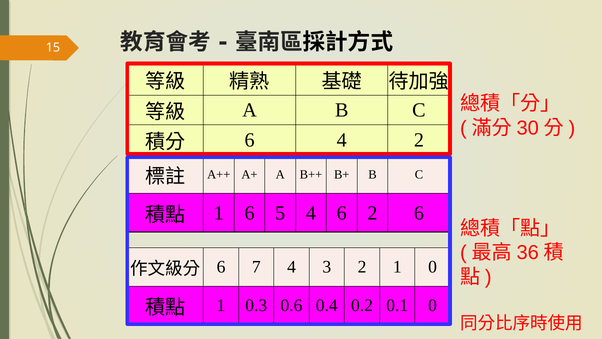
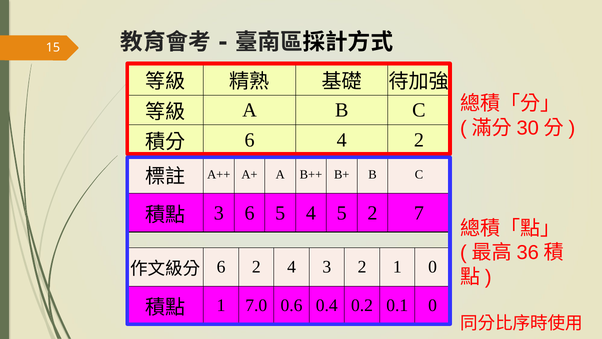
1: 1 -> 3 (219, 213)
4 6: 6 -> 5 (342, 213)
2 6: 6 -> 7 (419, 213)
6 7: 7 -> 2 (256, 267)
0.3: 0.3 -> 7.0 (256, 305)
